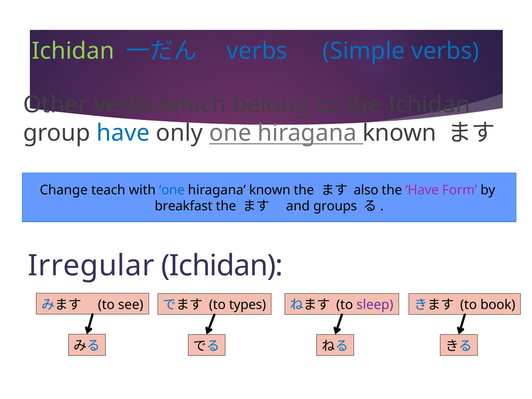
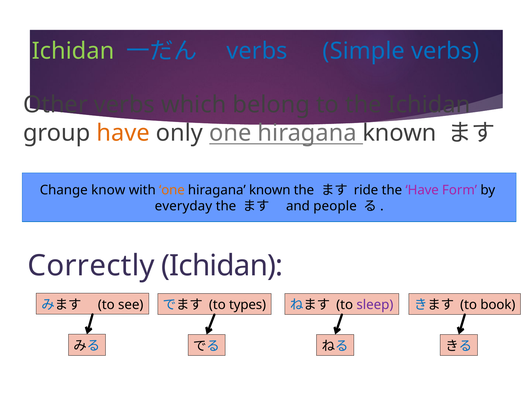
have colour: blue -> orange (123, 133)
teach: teach -> know (108, 190)
one colour: blue -> orange (172, 190)
also: also -> ride (366, 190)
breakfast: breakfast -> everyday (183, 206)
groups: groups -> people (335, 206)
Irregular: Irregular -> Correctly (91, 266)
